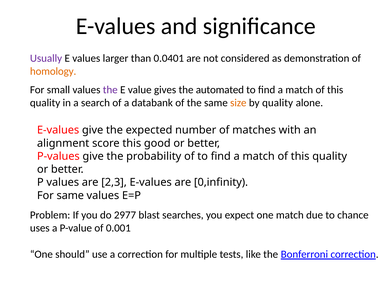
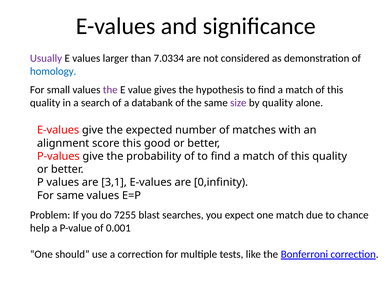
0.0401: 0.0401 -> 7.0334 (169, 58)
homology colour: orange -> blue (53, 71)
automated: automated -> hypothesis (220, 90)
size colour: orange -> purple (238, 103)
2,3: 2,3 -> 3,1 (114, 182)
2977: 2977 -> 7255 (125, 215)
uses: uses -> help (40, 228)
